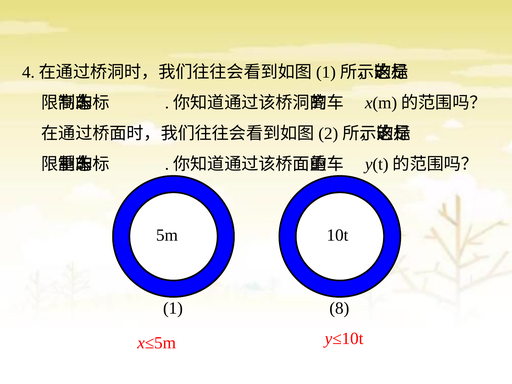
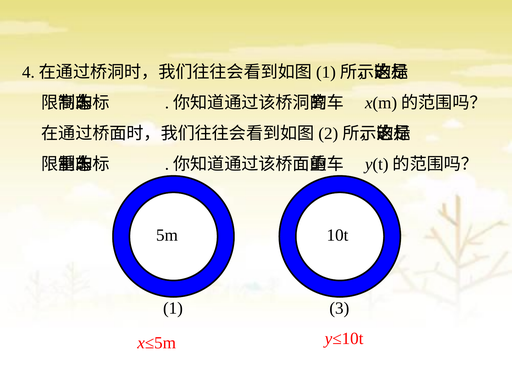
8: 8 -> 3 (339, 308)
